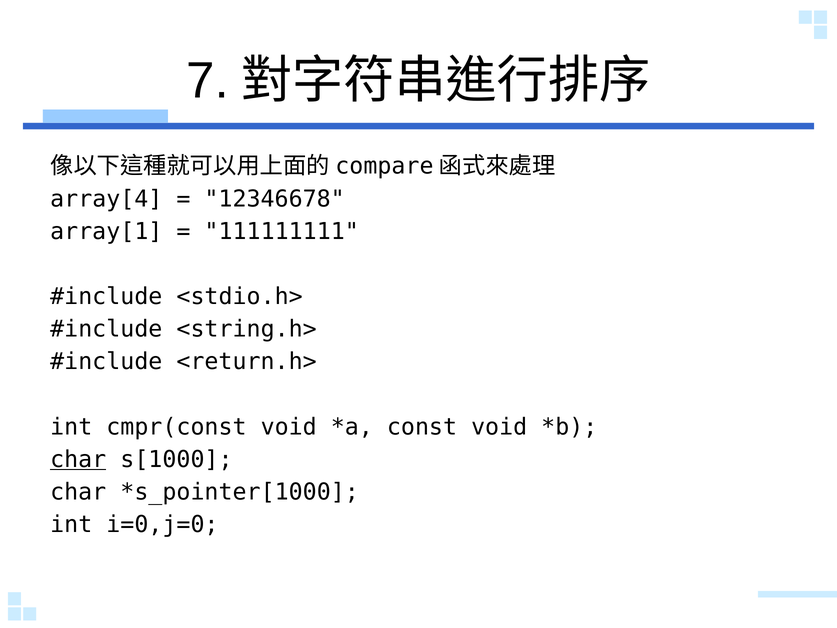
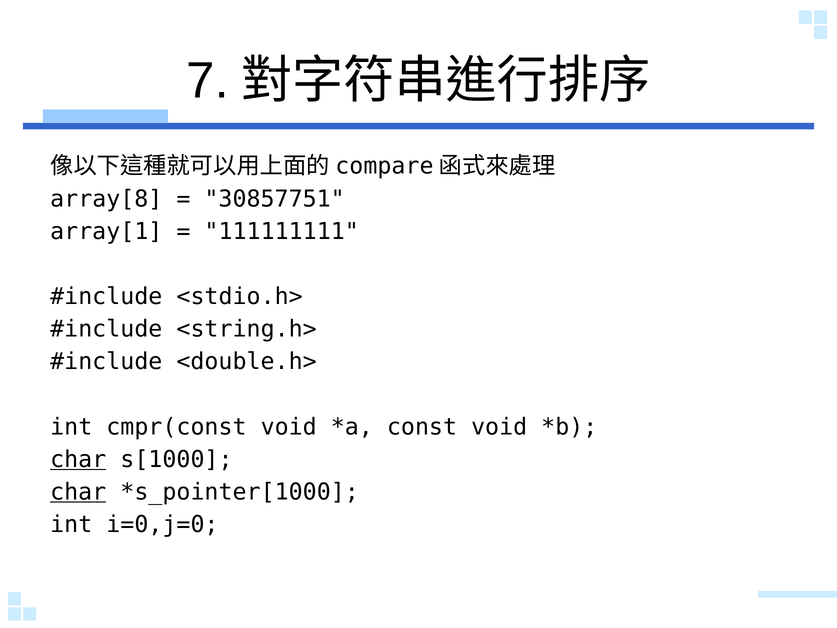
array[4: array[4 -> array[8 (106, 199)
12346678: 12346678 -> 30857751 (275, 199)
<return.h>: <return.h> -> <double.h> (247, 362)
char underline: none -> present (78, 492)
